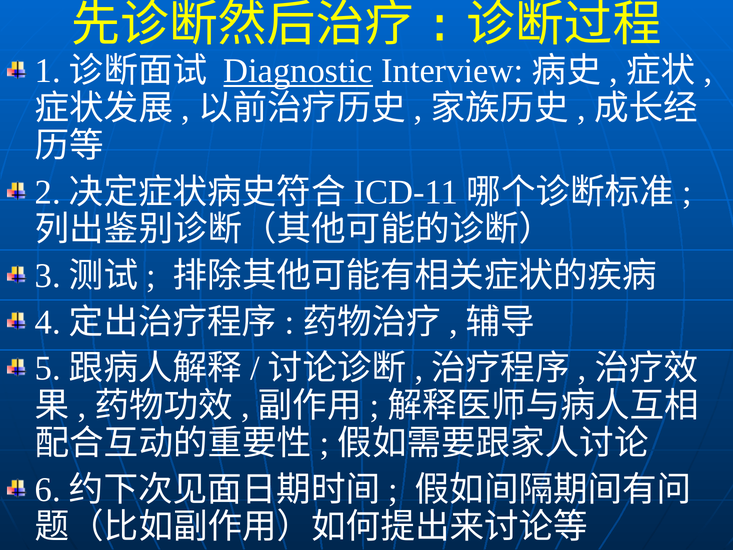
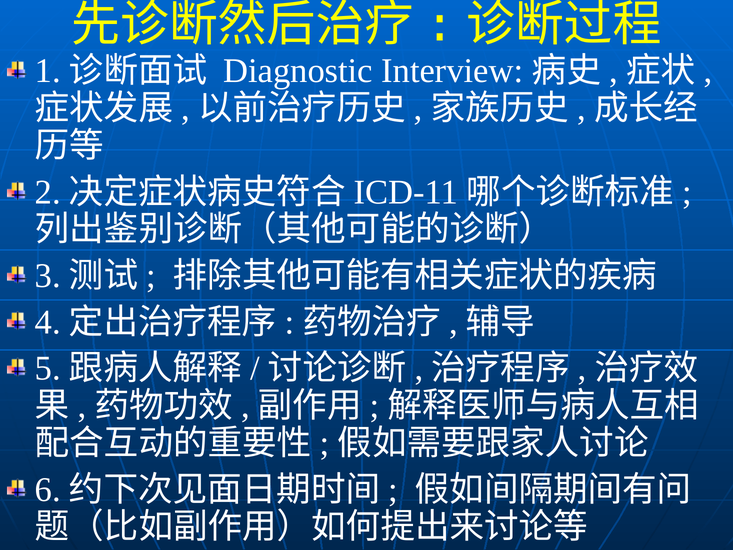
Diagnostic underline: present -> none (298, 71)
